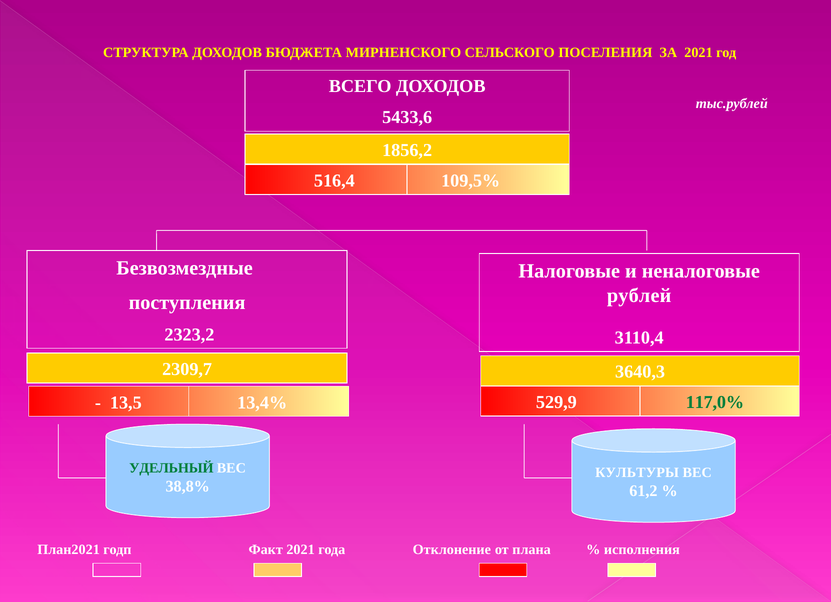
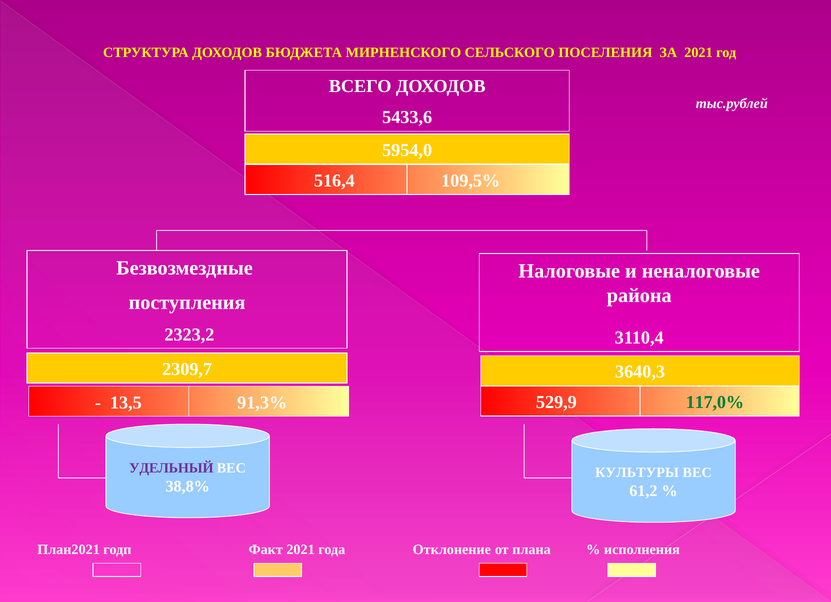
1856,2: 1856,2 -> 5954,0 (407, 150)
рублей: рублей -> района (639, 295)
13,4%: 13,4% -> 91,3% (262, 402)
УДЕЛЬНЫЙ colour: green -> purple (171, 468)
